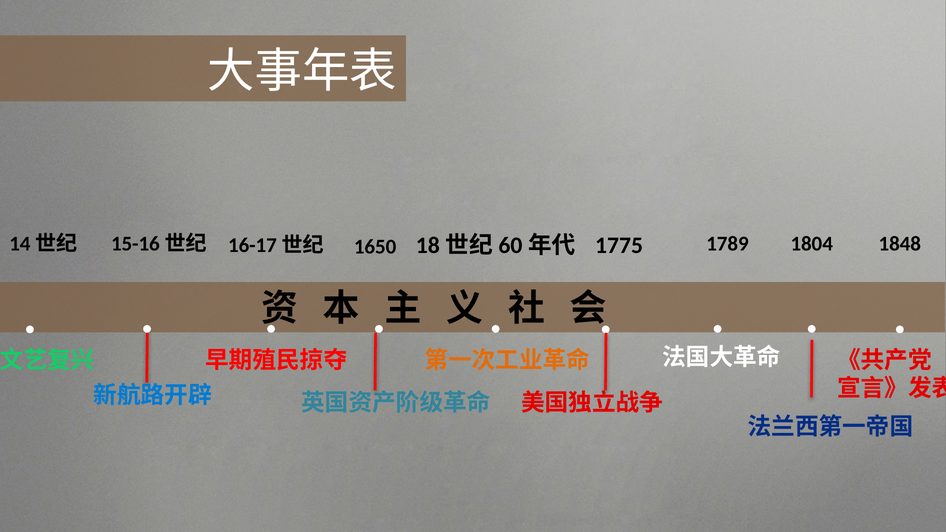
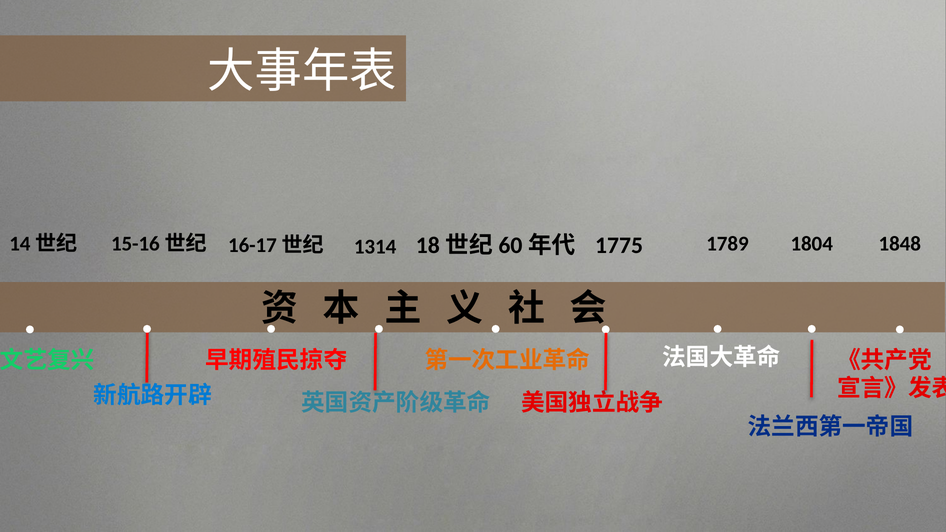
1650: 1650 -> 1314 (375, 247)
